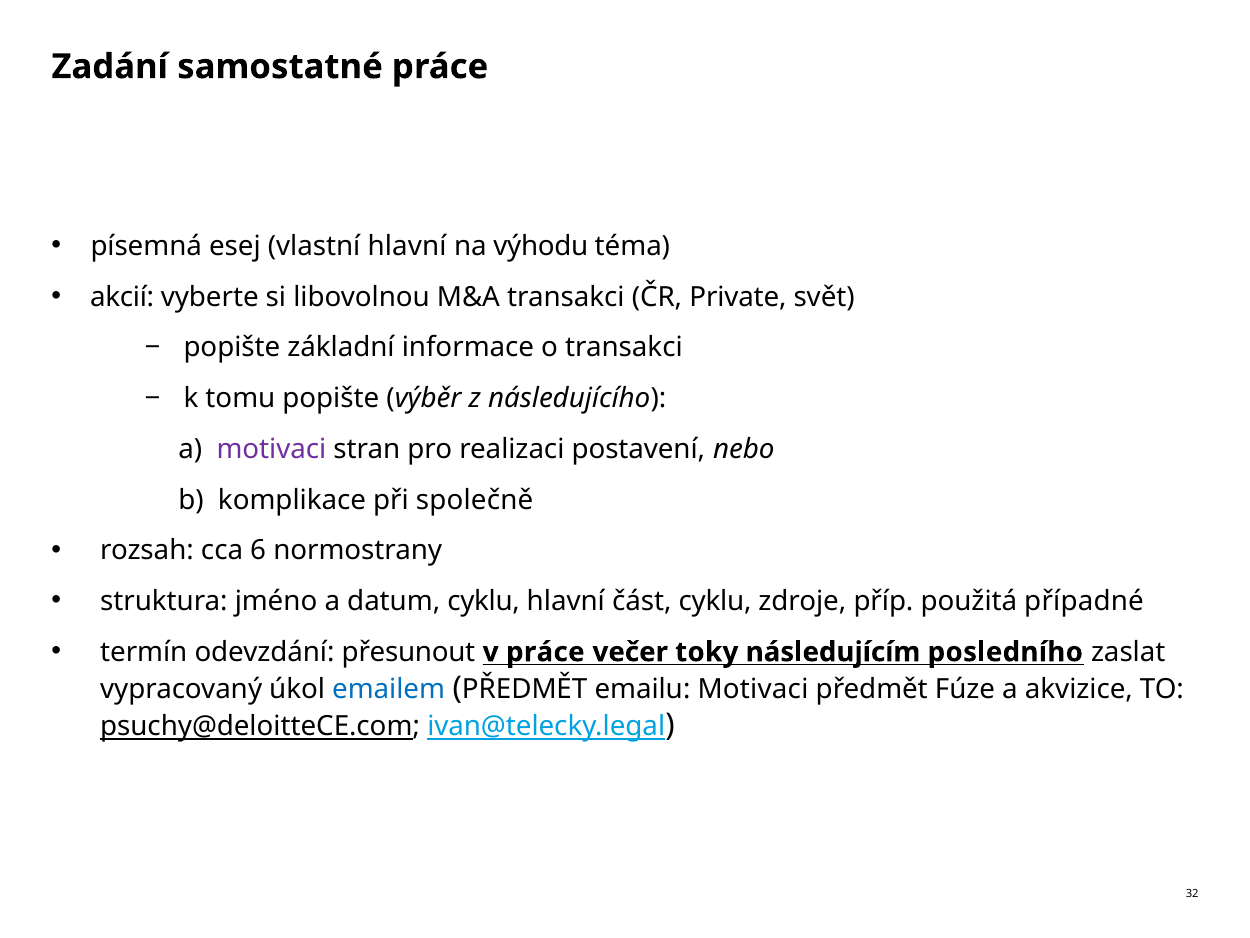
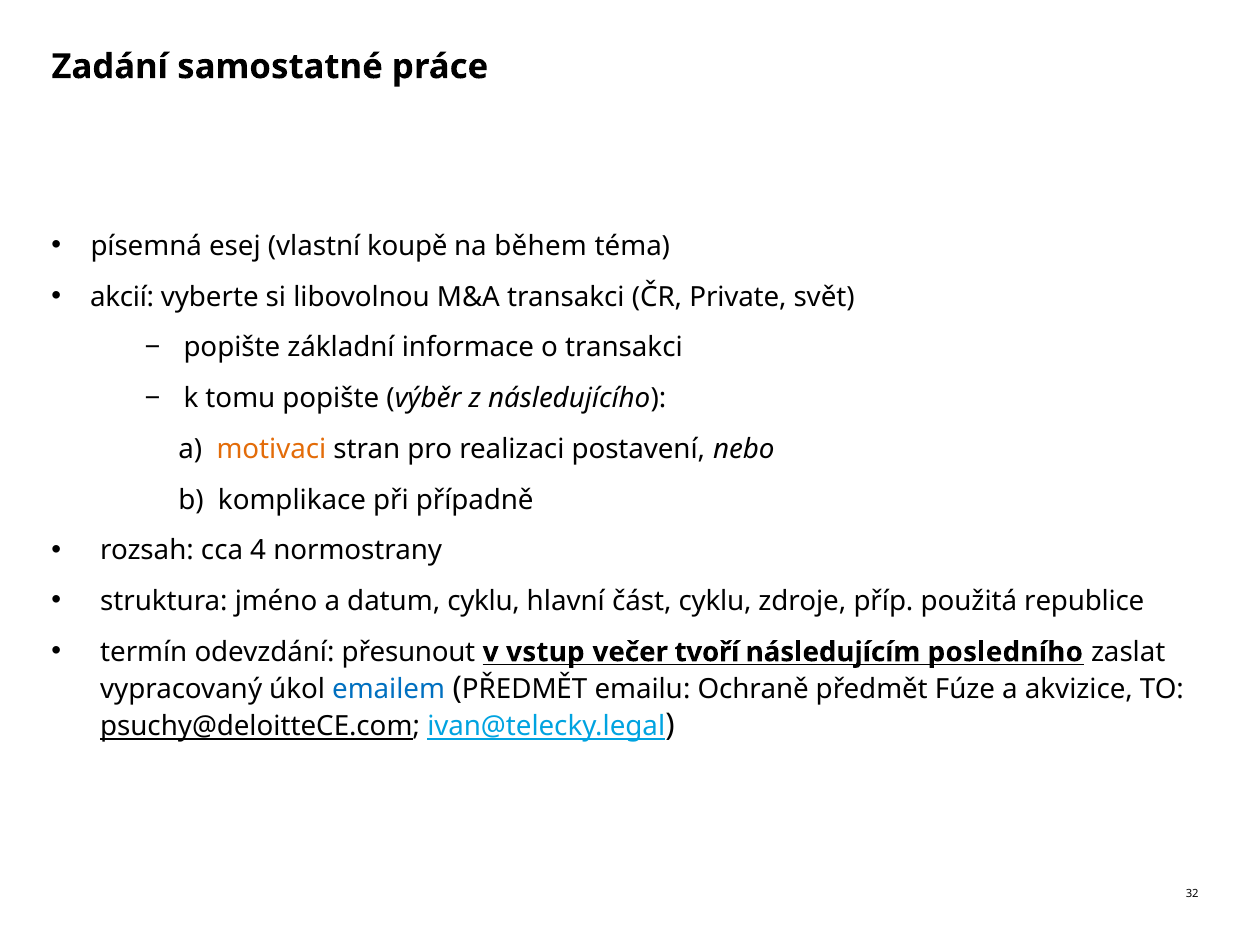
vlastní hlavní: hlavní -> koupě (407, 246)
výhodu: výhodu -> během (541, 246)
motivaci colour: purple -> orange (271, 449)
společně: společně -> případně (475, 500)
6: 6 -> 4 (258, 550)
případné: případné -> republice (1084, 601)
v práce: práce -> vstup (545, 652)
toky: toky -> tvoří (707, 652)
emailu Motivaci: Motivaci -> Ochraně (753, 689)
